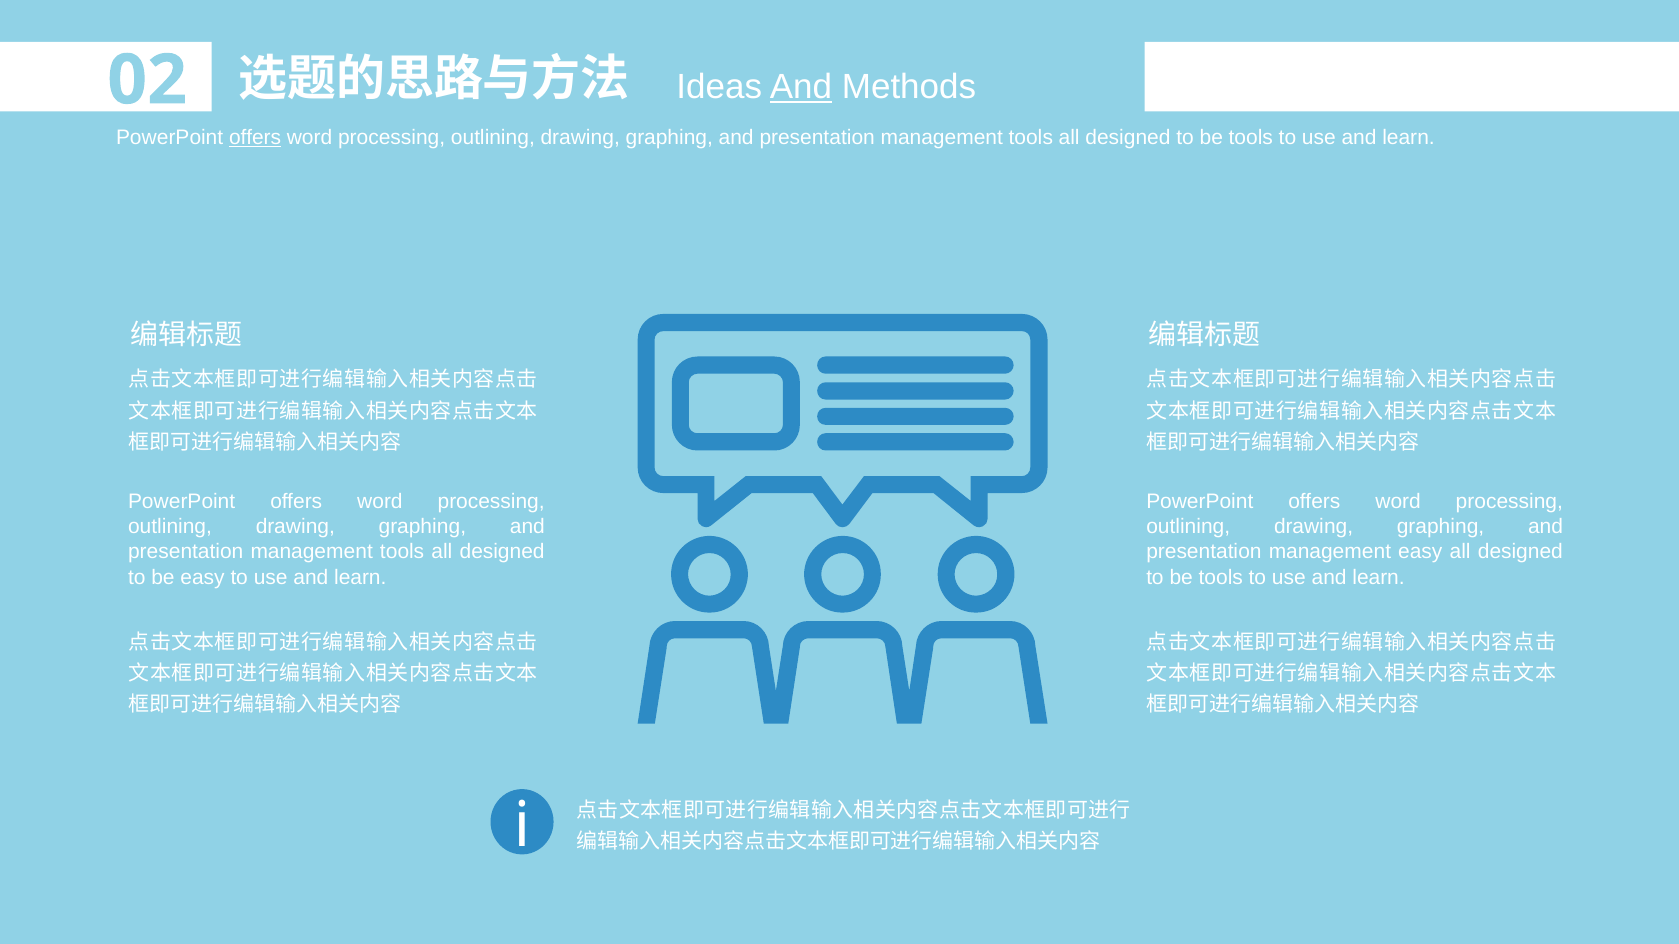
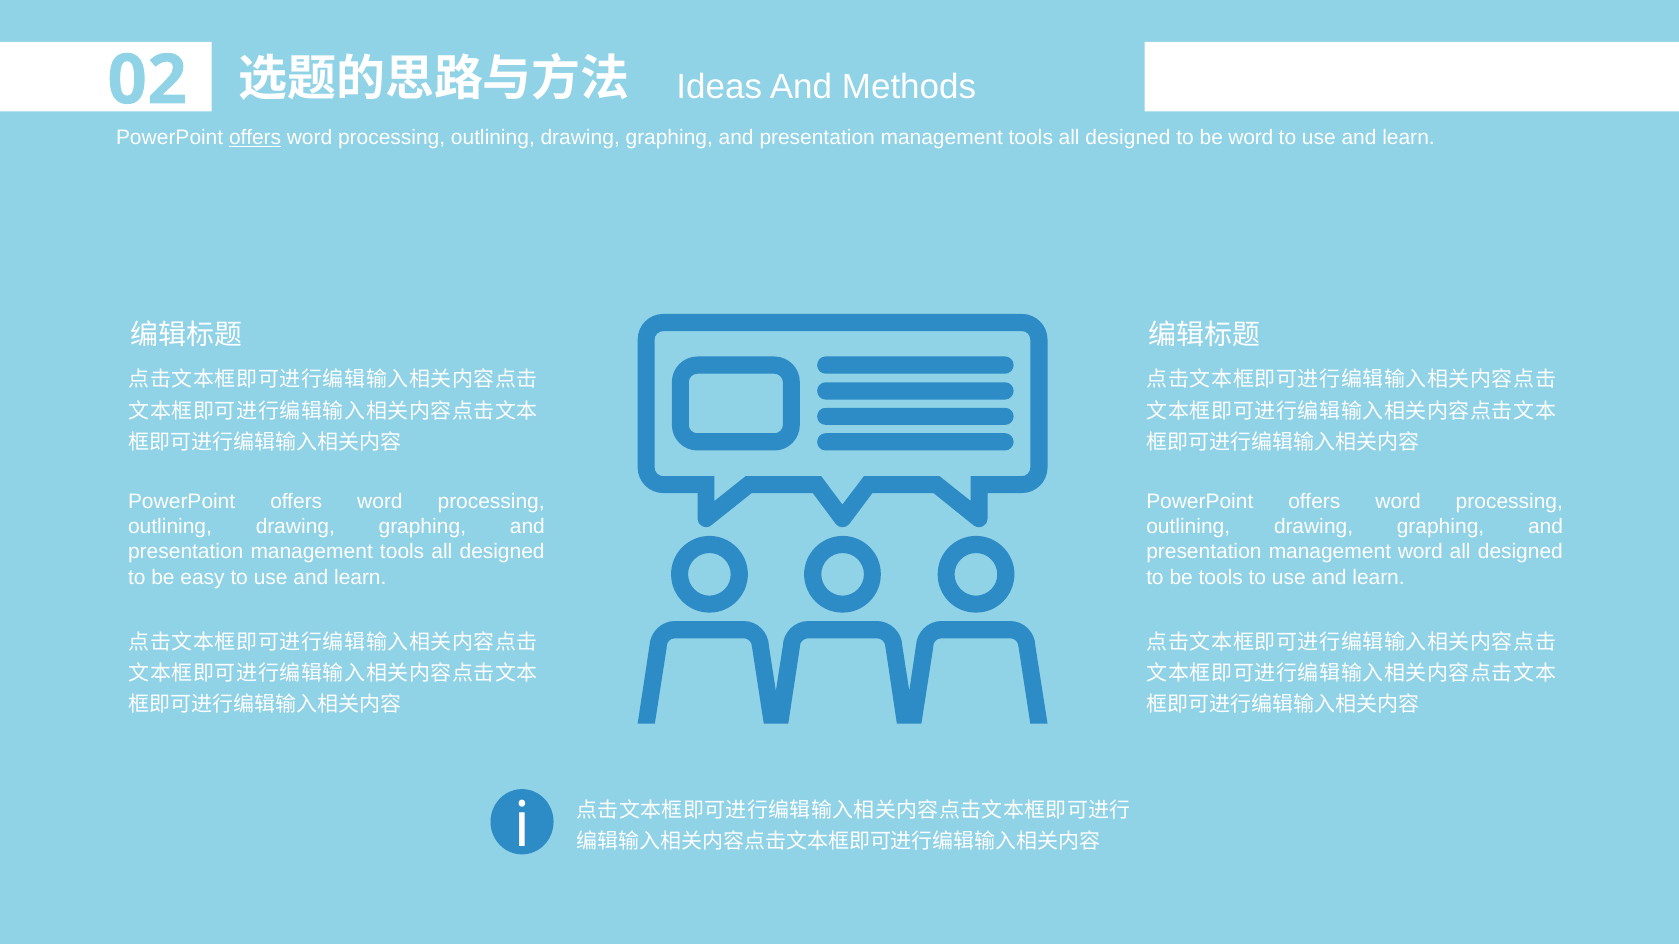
And underline: present -> none (801, 87)
tools: tools -> word (1251, 137)
management easy: easy -> word (1420, 552)
